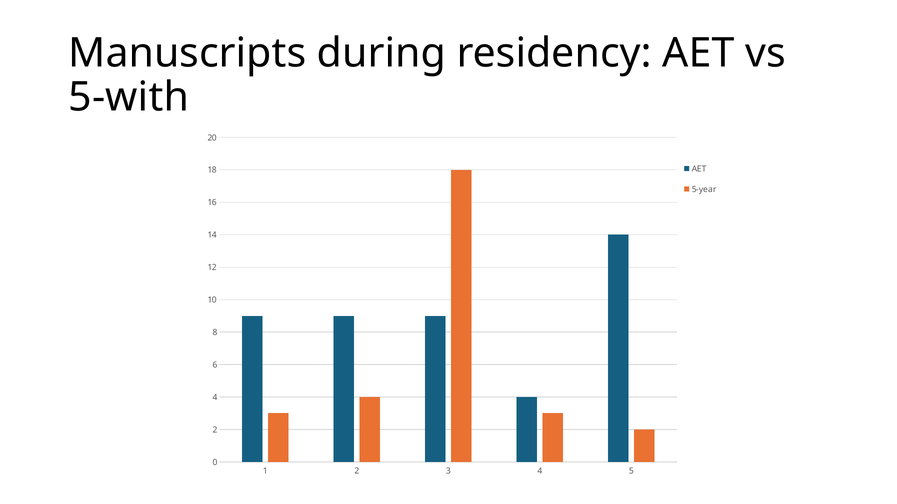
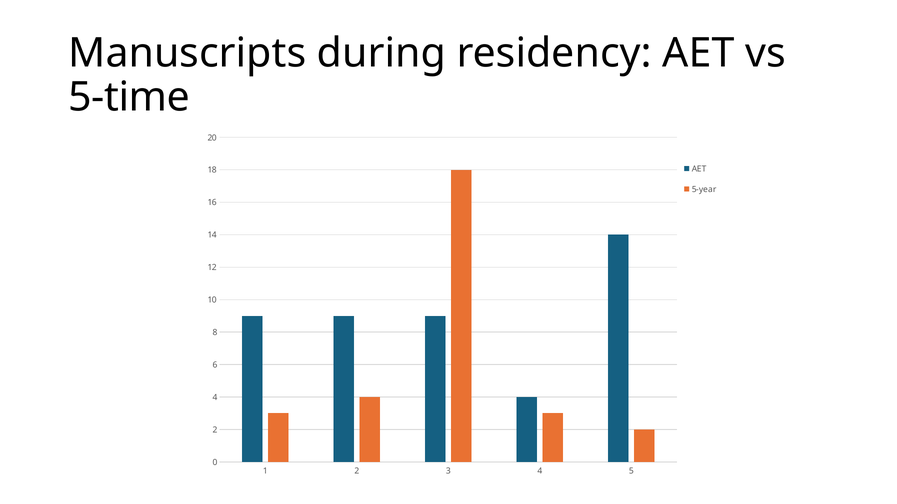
5-with: 5-with -> 5-time (129, 98)
